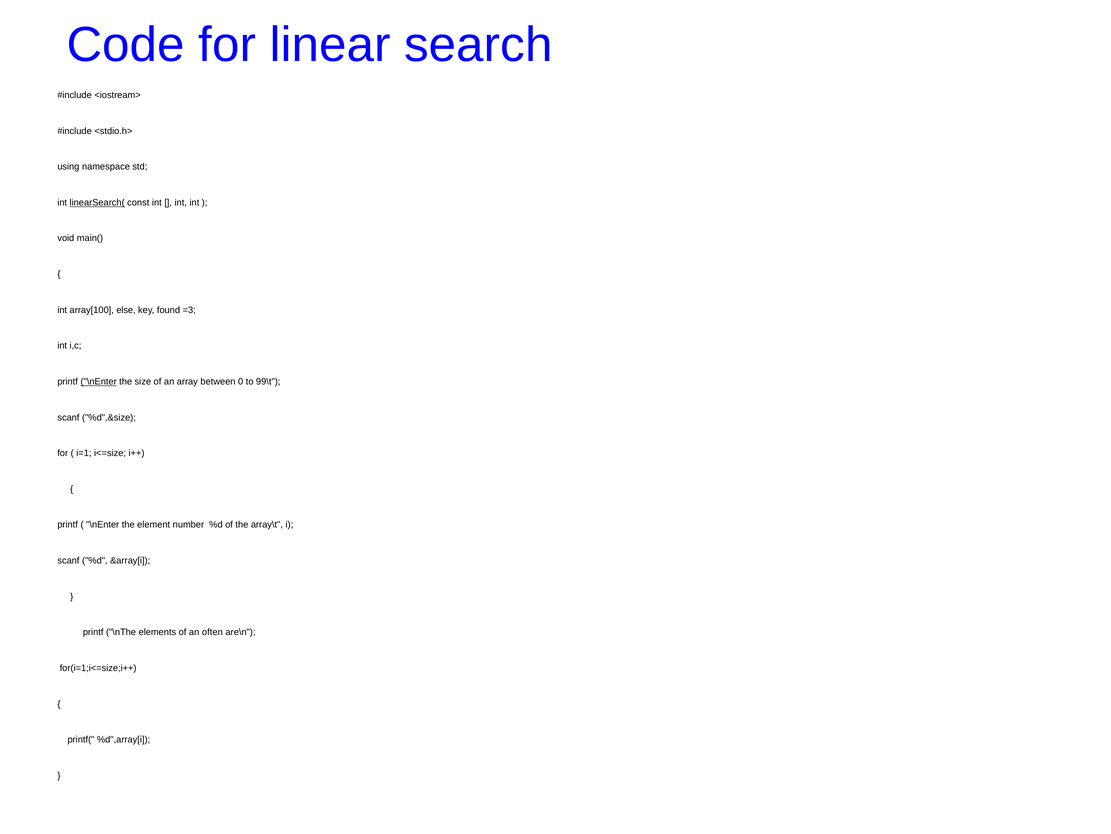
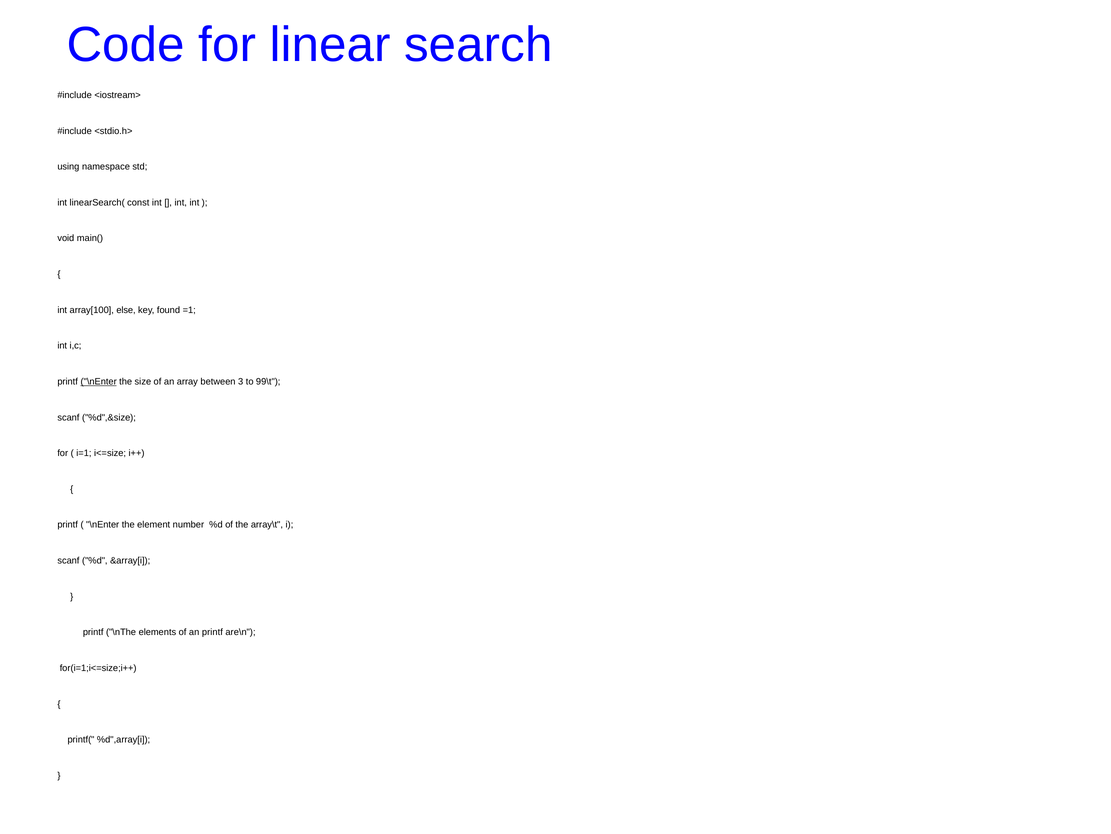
linearSearch( underline: present -> none (97, 202)
=3: =3 -> =1 (189, 310)
0: 0 -> 3 (241, 381)
an often: often -> printf (212, 632)
